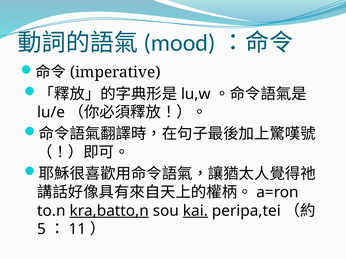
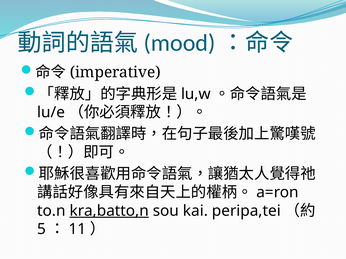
kai underline: present -> none (195, 211)
